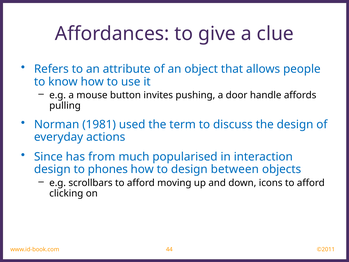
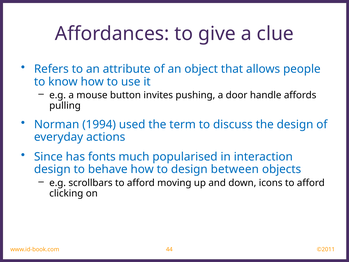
1981: 1981 -> 1994 (99, 124)
from: from -> fonts (102, 157)
phones: phones -> behave (108, 169)
